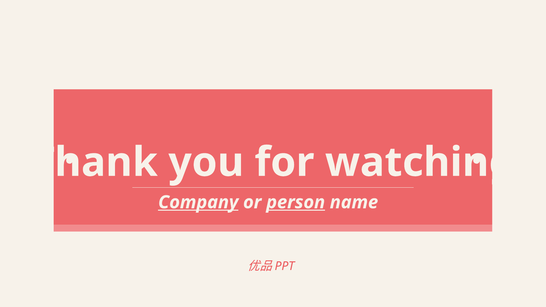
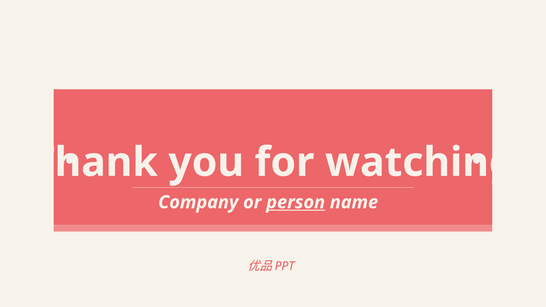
Company underline: present -> none (198, 202)
